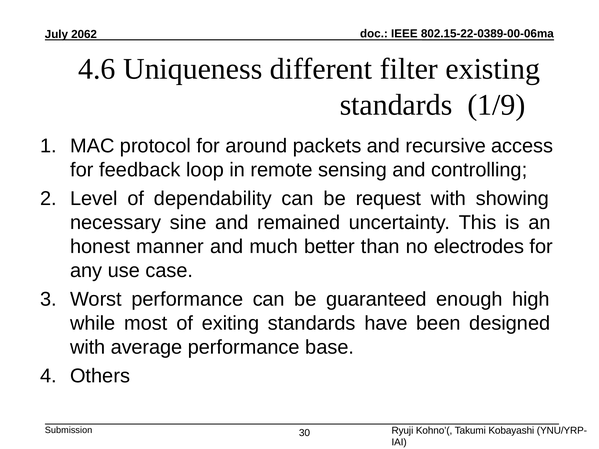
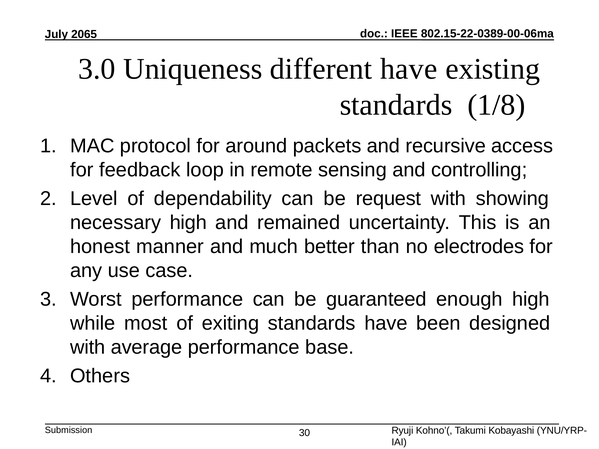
2062: 2062 -> 2065 (84, 34)
4.6: 4.6 -> 3.0 (97, 69)
different filter: filter -> have (409, 69)
1/9: 1/9 -> 1/8 (496, 105)
necessary sine: sine -> high (188, 223)
